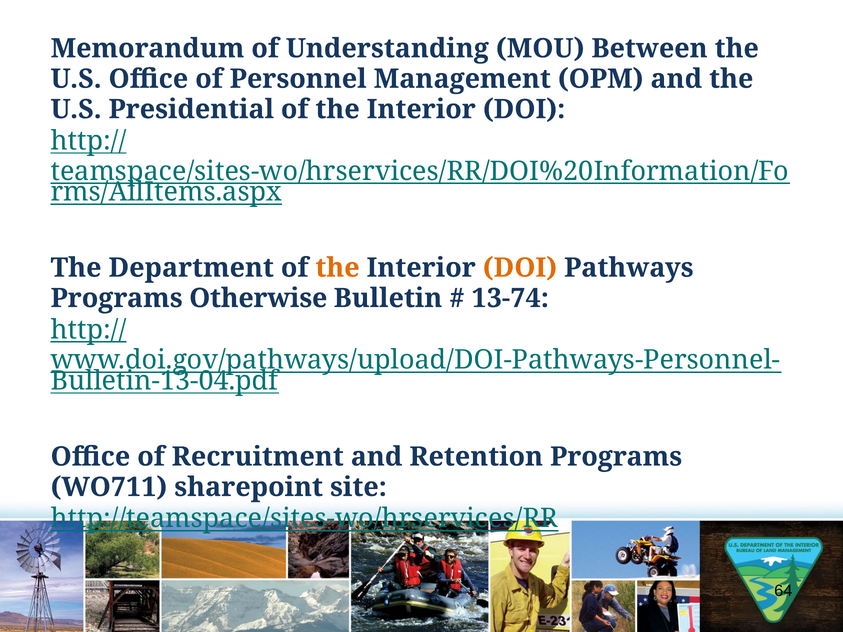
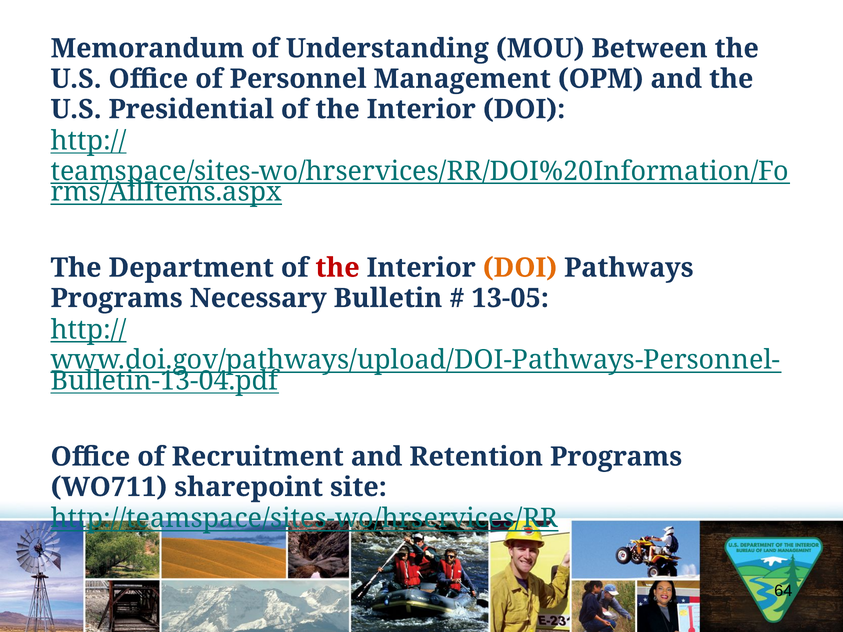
the colour: orange -> red (338, 268)
Otherwise: Otherwise -> Necessary (258, 298)
13-74: 13-74 -> 13-05 (510, 298)
